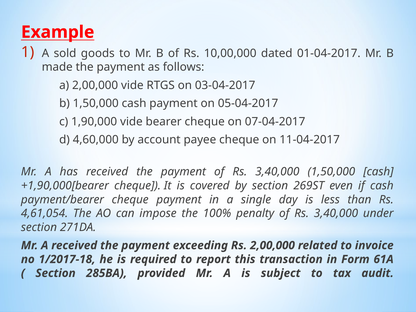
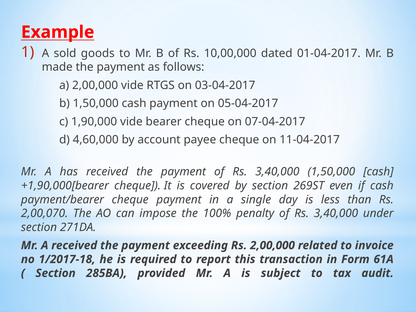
4,61,054: 4,61,054 -> 2,00,070 (45, 213)
